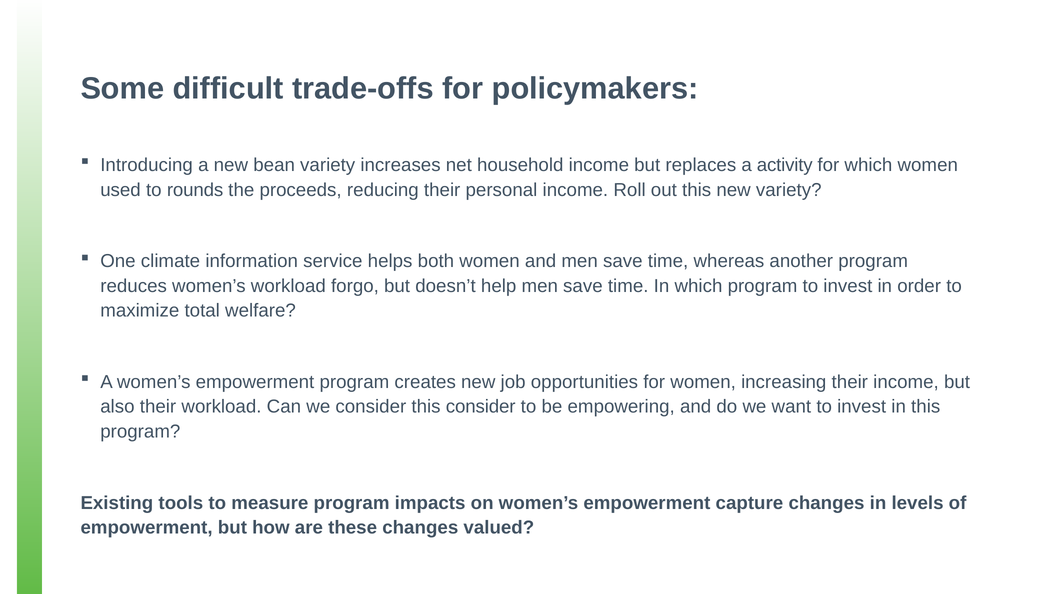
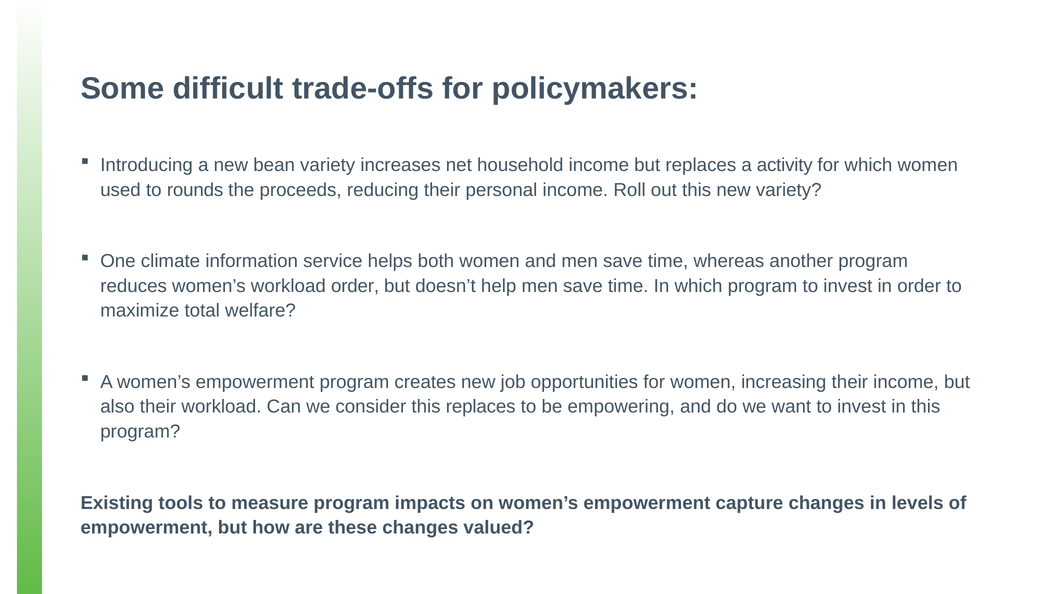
workload forgo: forgo -> order (355, 286)
this consider: consider -> replaces (481, 407)
